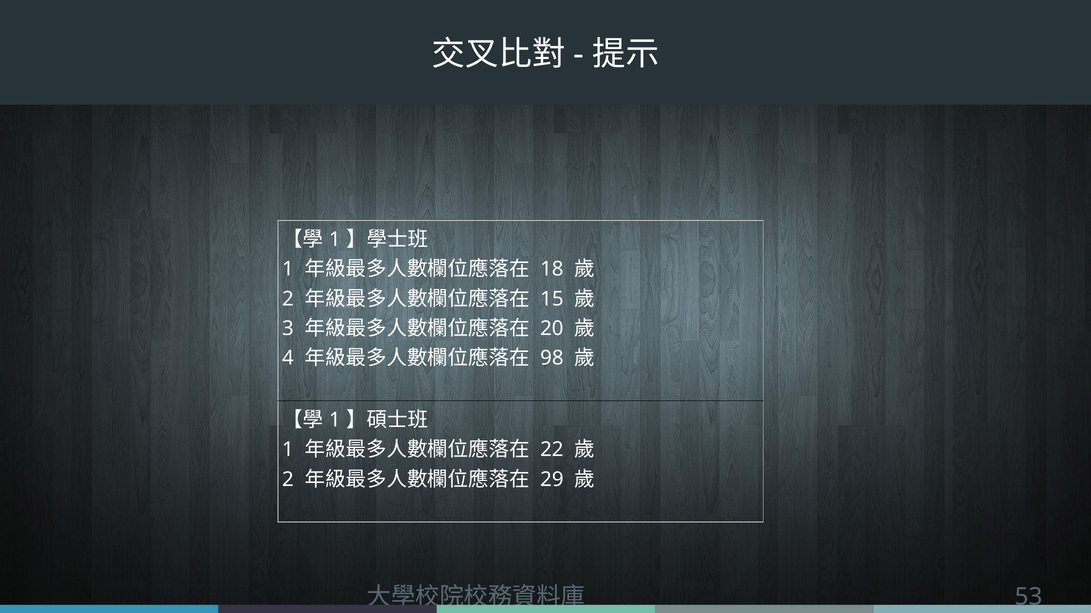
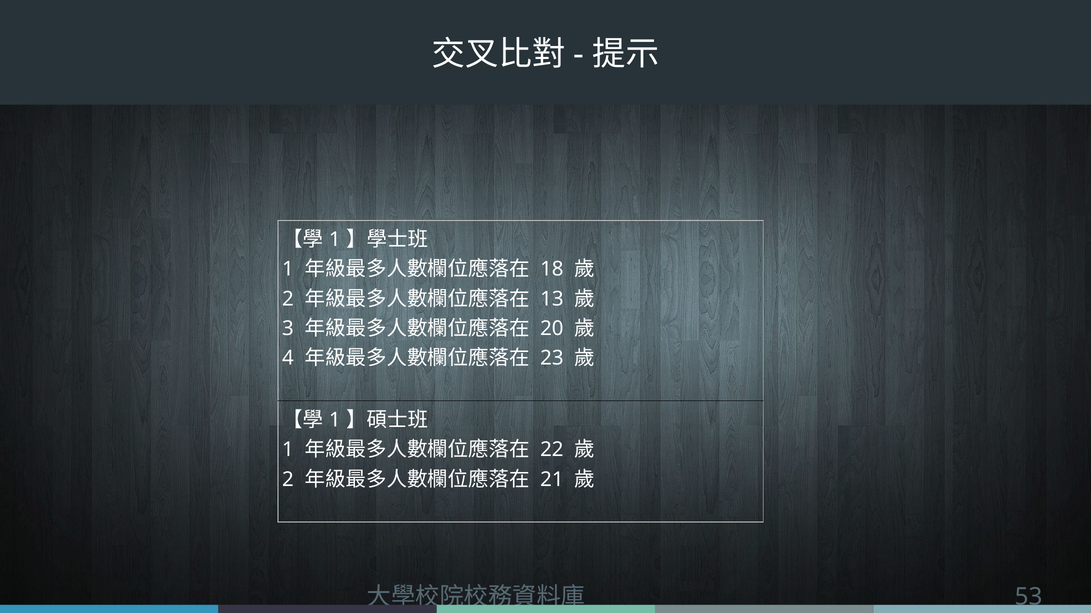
15: 15 -> 13 (552, 299)
98: 98 -> 23 (552, 359)
29: 29 -> 21 (552, 480)
